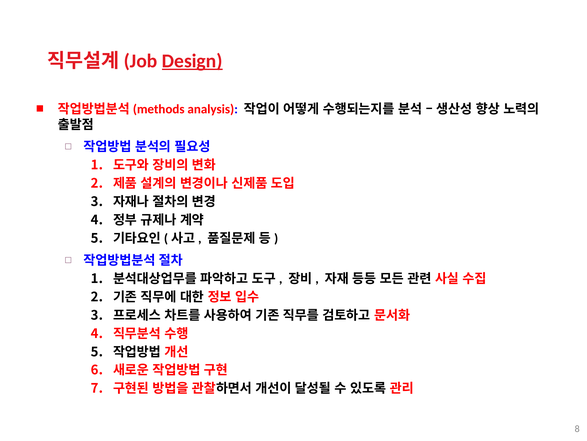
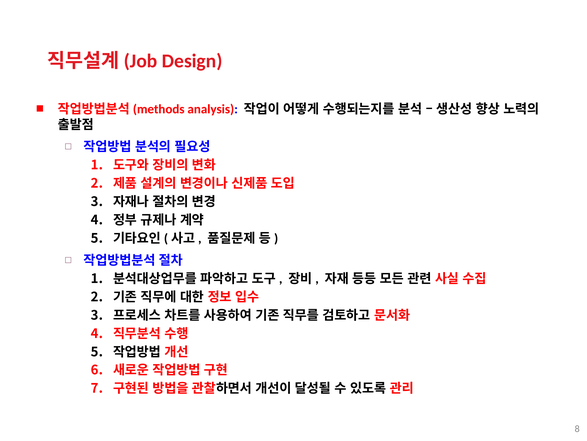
Design underline: present -> none (192, 61)
